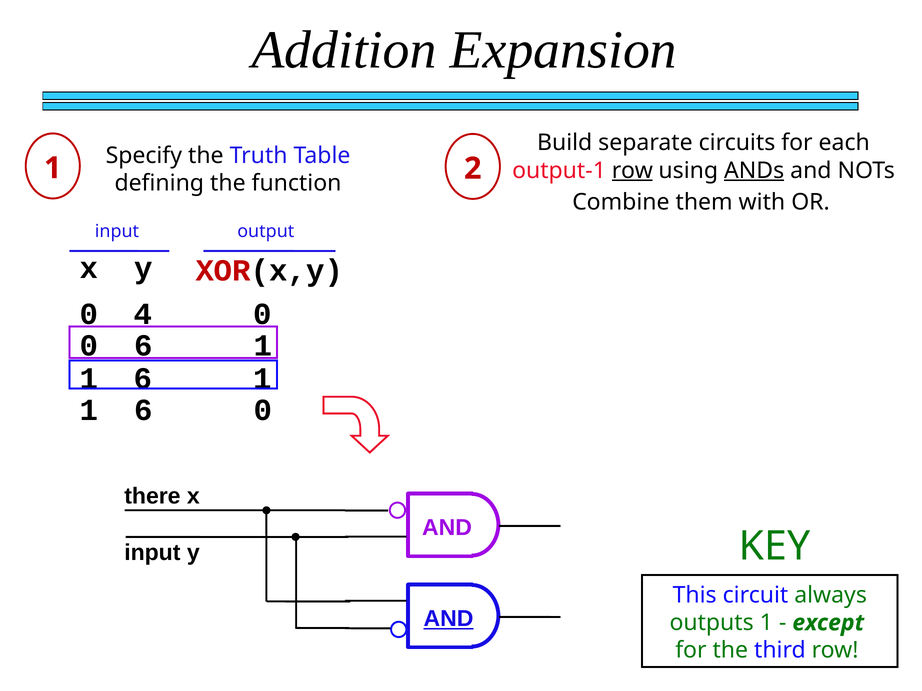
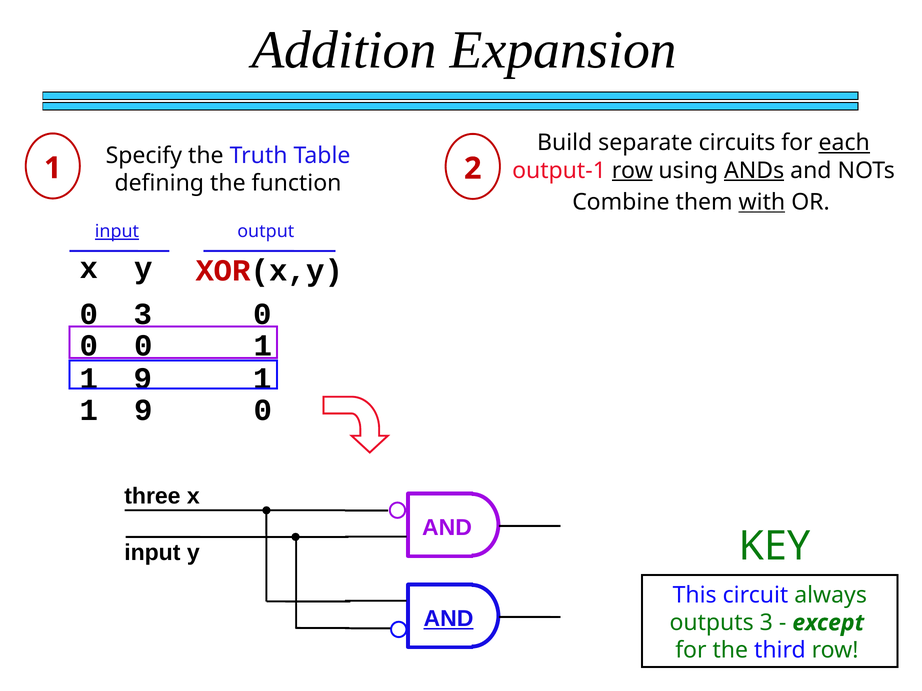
each underline: none -> present (844, 143)
with underline: none -> present (762, 202)
input underline: none -> present (117, 232)
0 4: 4 -> 3 (143, 314)
0 6: 6 -> 0 (143, 346)
6: 6 -> 9 (143, 379)
6: 6 -> 9 (143, 410)
there: there -> three (152, 496)
outputs 1: 1 -> 3 (766, 623)
